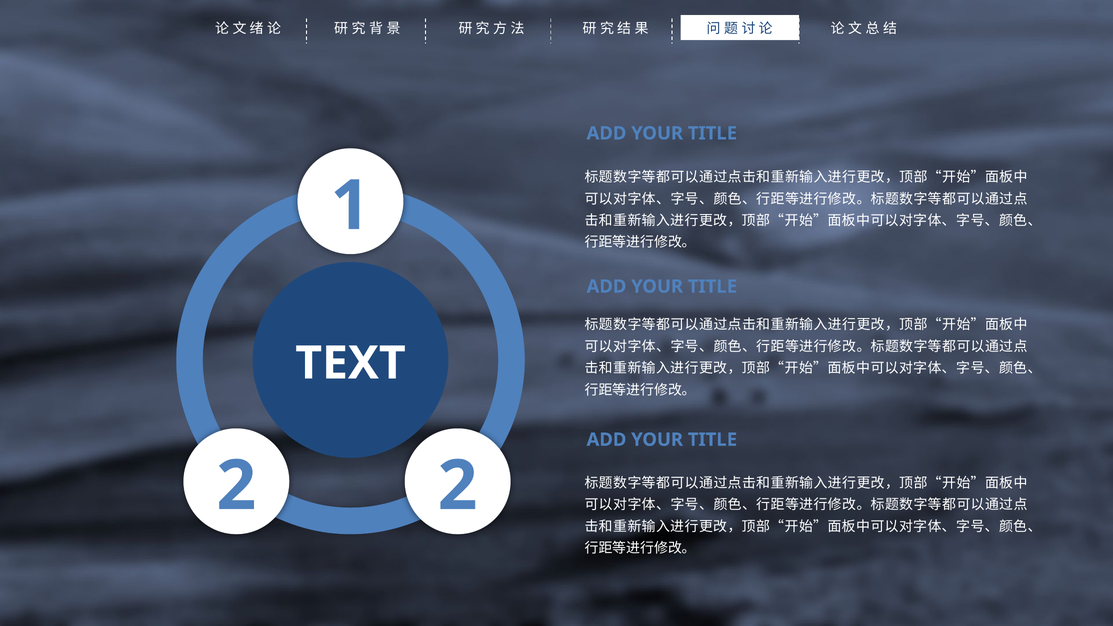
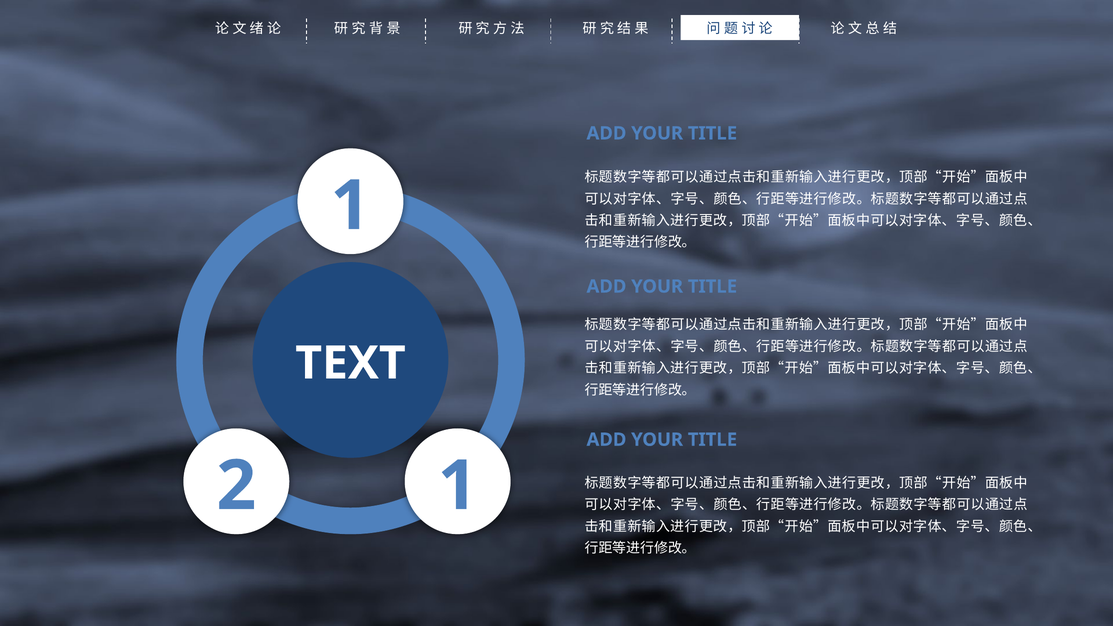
2 2: 2 -> 1 (458, 486)
